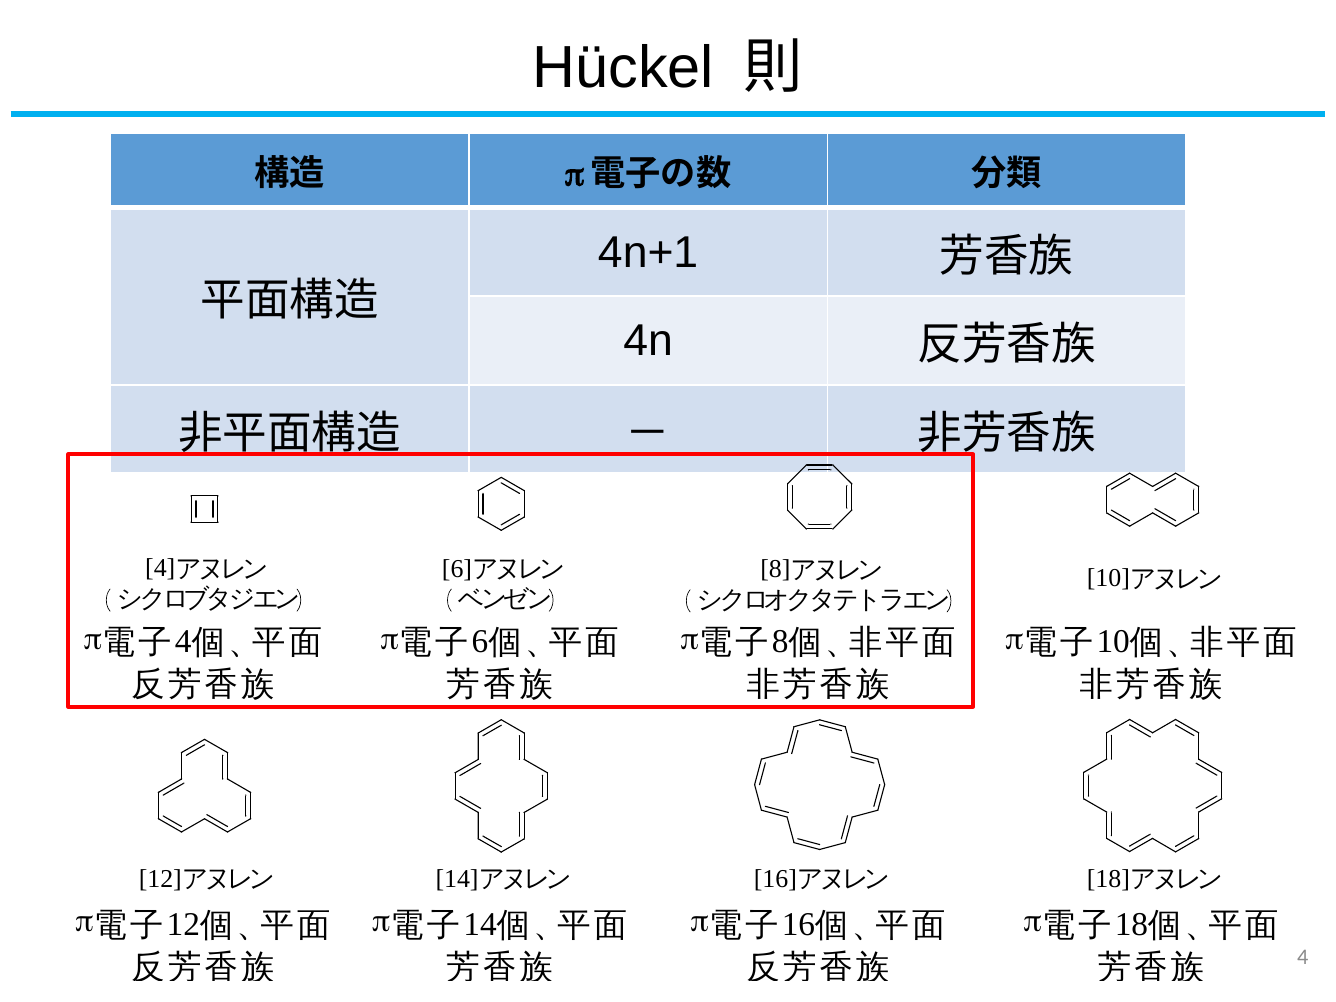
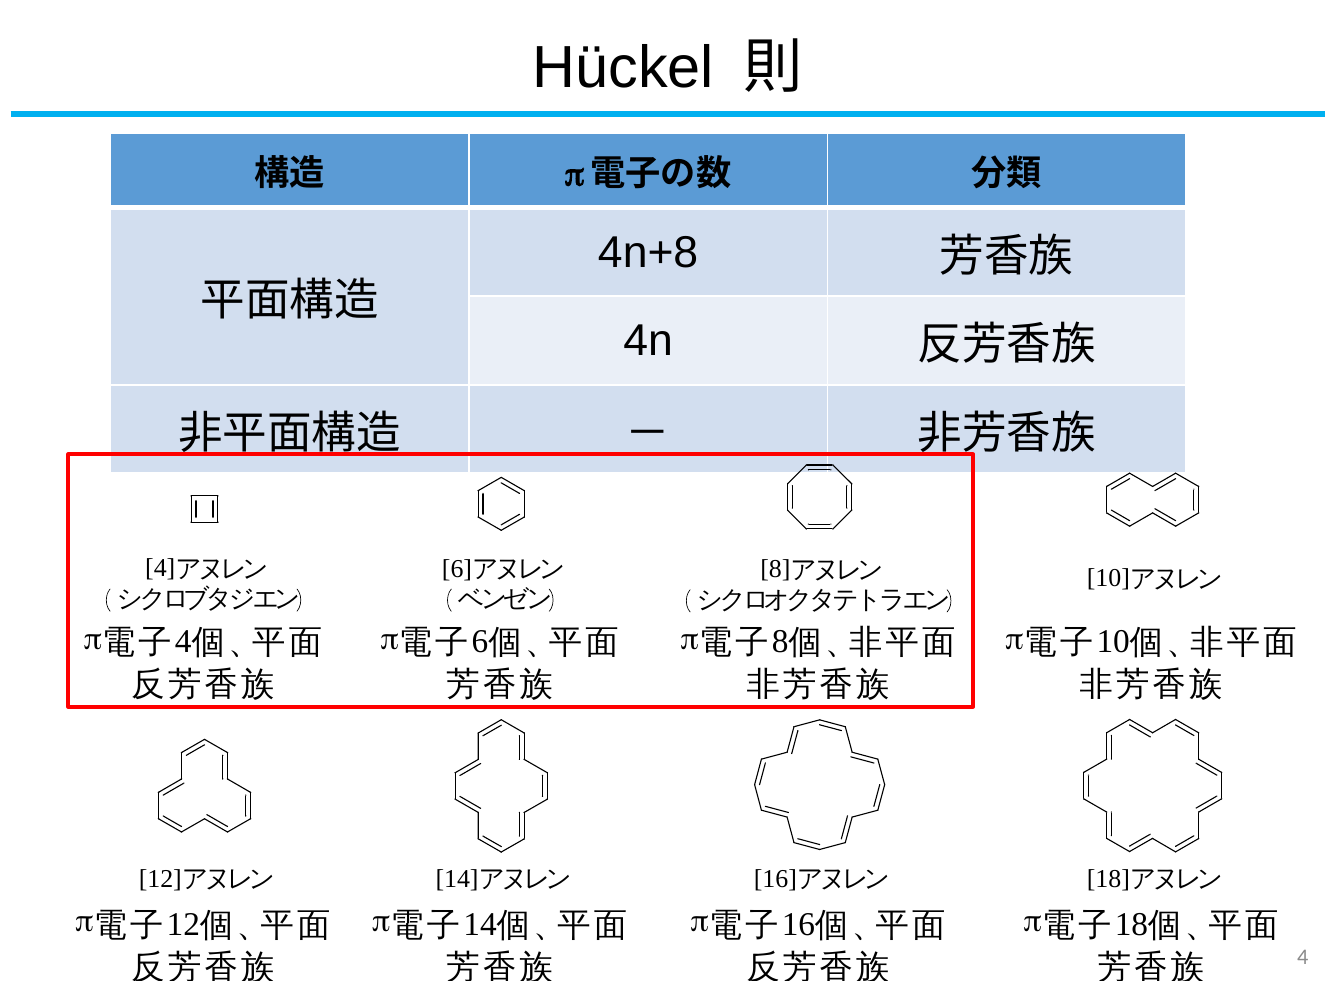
4n+1: 4n+1 -> 4n+8 (648, 253)
